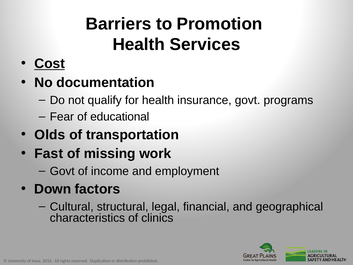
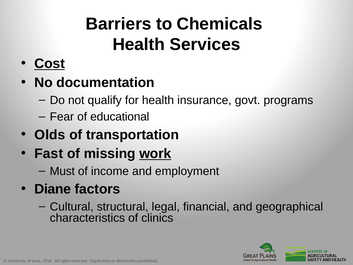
Promotion: Promotion -> Chemicals (220, 24)
work underline: none -> present (155, 153)
Govt: Govt -> Must (62, 171)
Down: Down -> Diane (53, 189)
